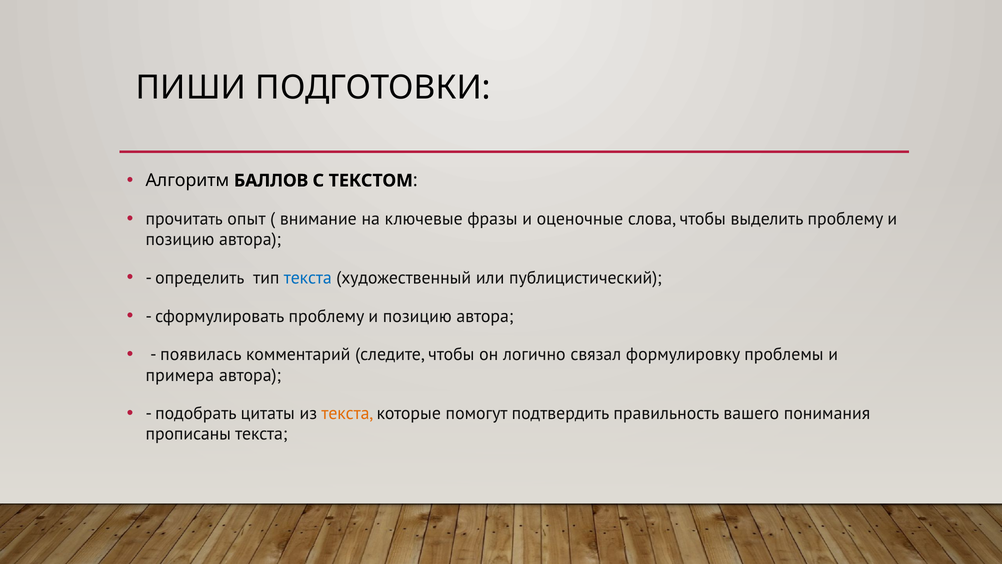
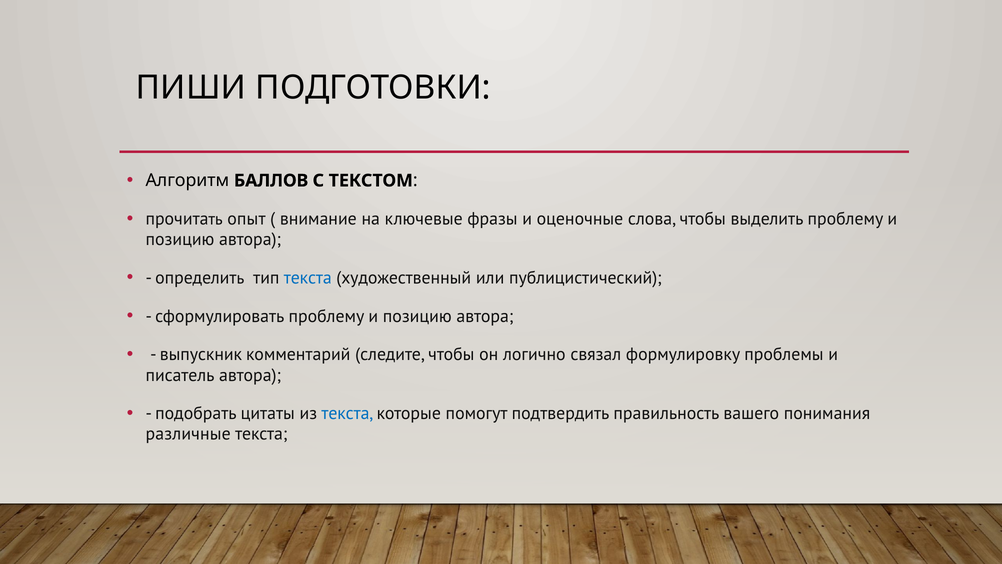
появилась: появилась -> выпускник (201, 354)
примера: примера -> писатель (180, 375)
текста colour: orange -> blue (347, 413)
прописаны: прописаны -> различные (188, 434)
